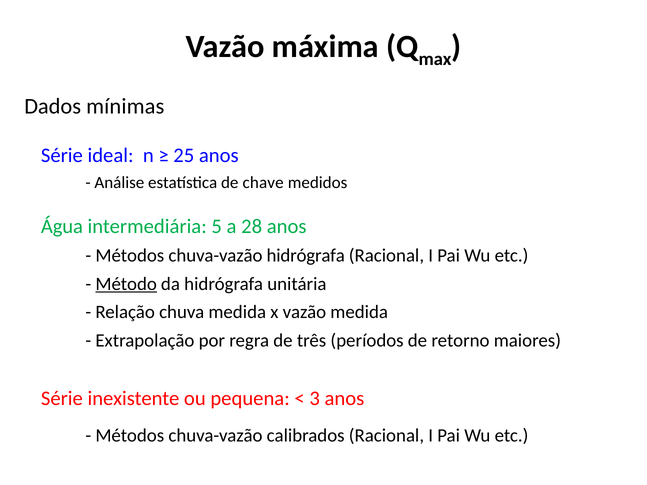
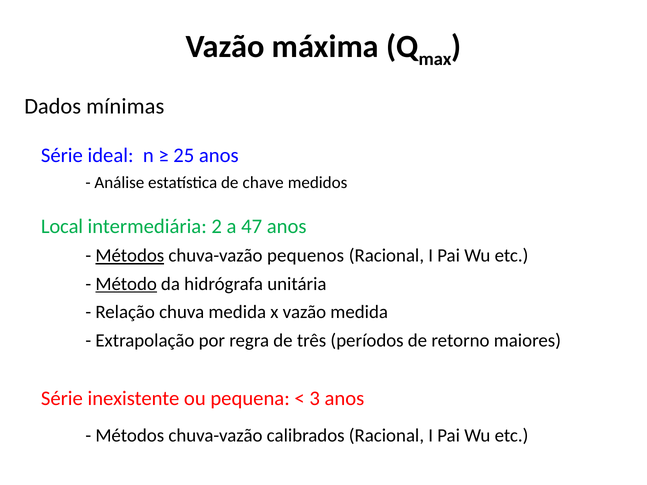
Água: Água -> Local (62, 227)
5: 5 -> 2 (217, 227)
28: 28 -> 47 (252, 227)
Métodos underline: none -> present (130, 256)
chuva-vazão hidrógrafa: hidrógrafa -> pequenos (306, 256)
